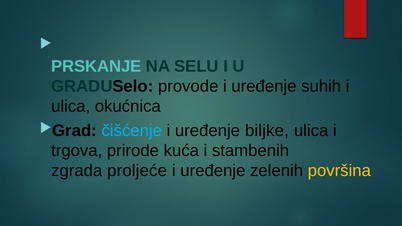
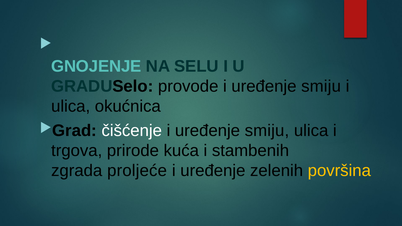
PRSKANJE: PRSKANJE -> GNOJENJE (96, 66)
suhih: suhih -> smiju (321, 86)
čišćenje colour: light blue -> white (132, 131)
biljke: biljke -> smiju (267, 131)
